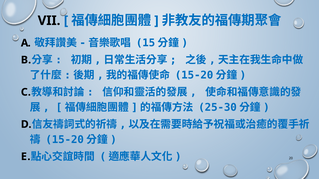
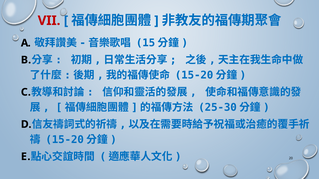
VII colour: black -> red (49, 21)
